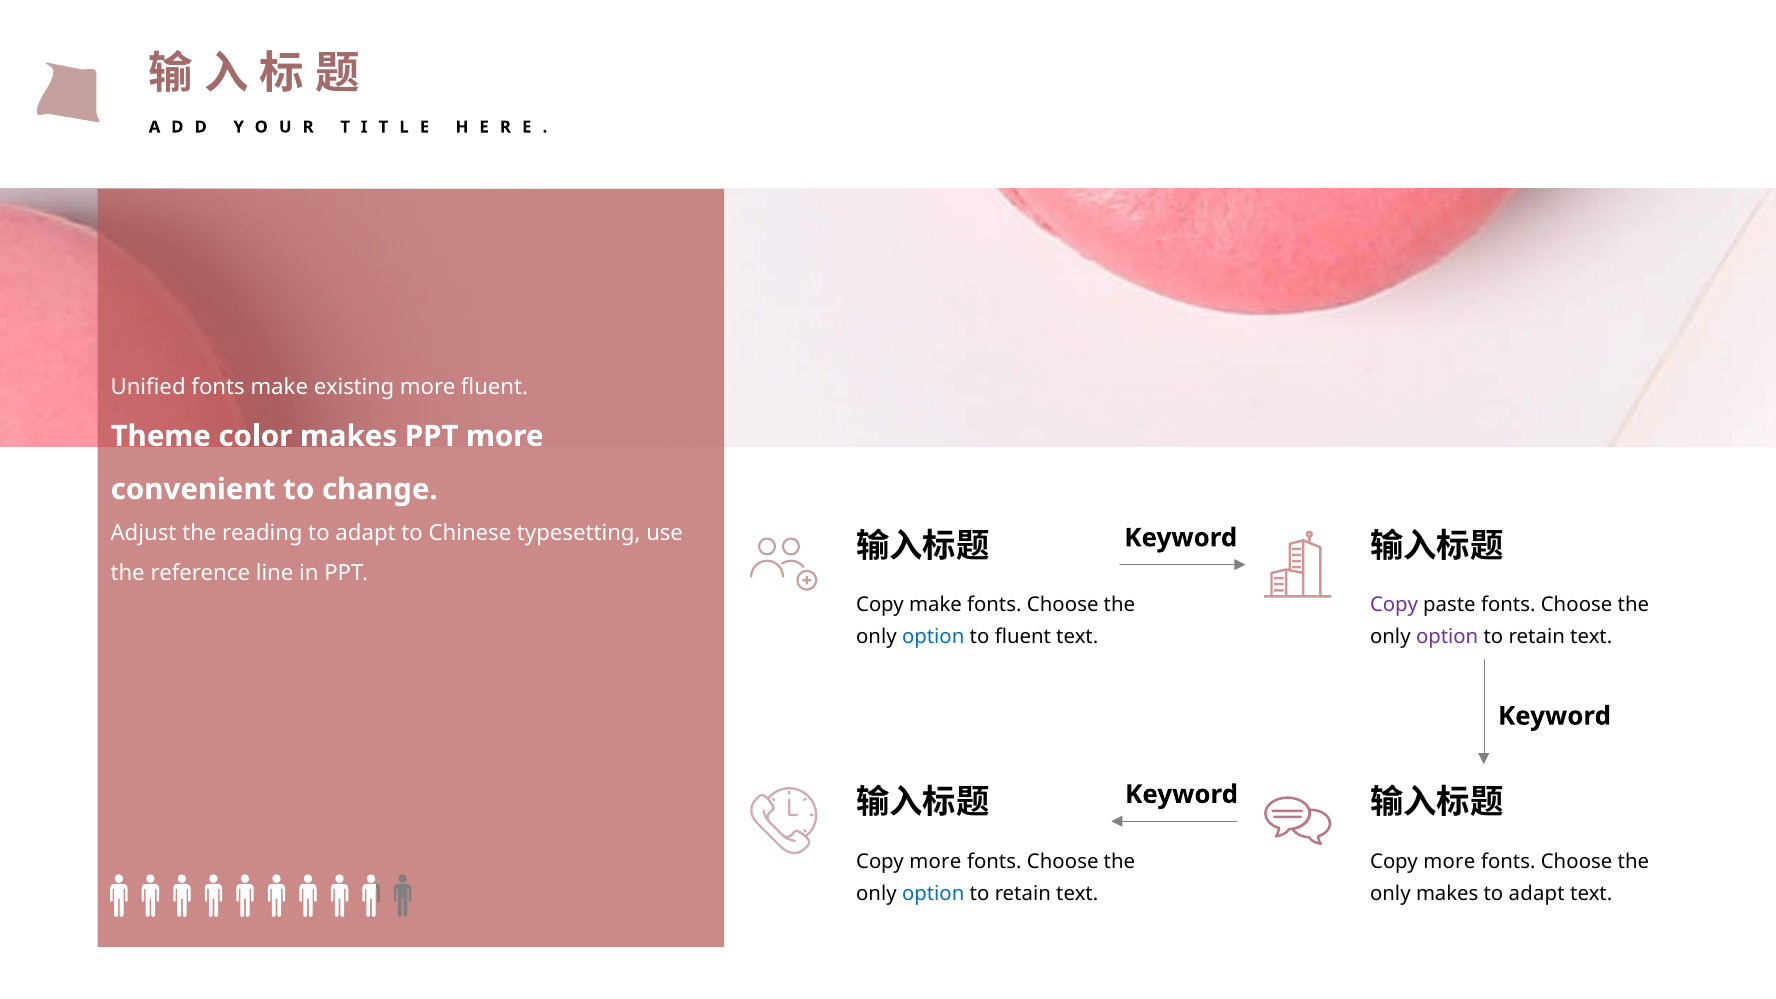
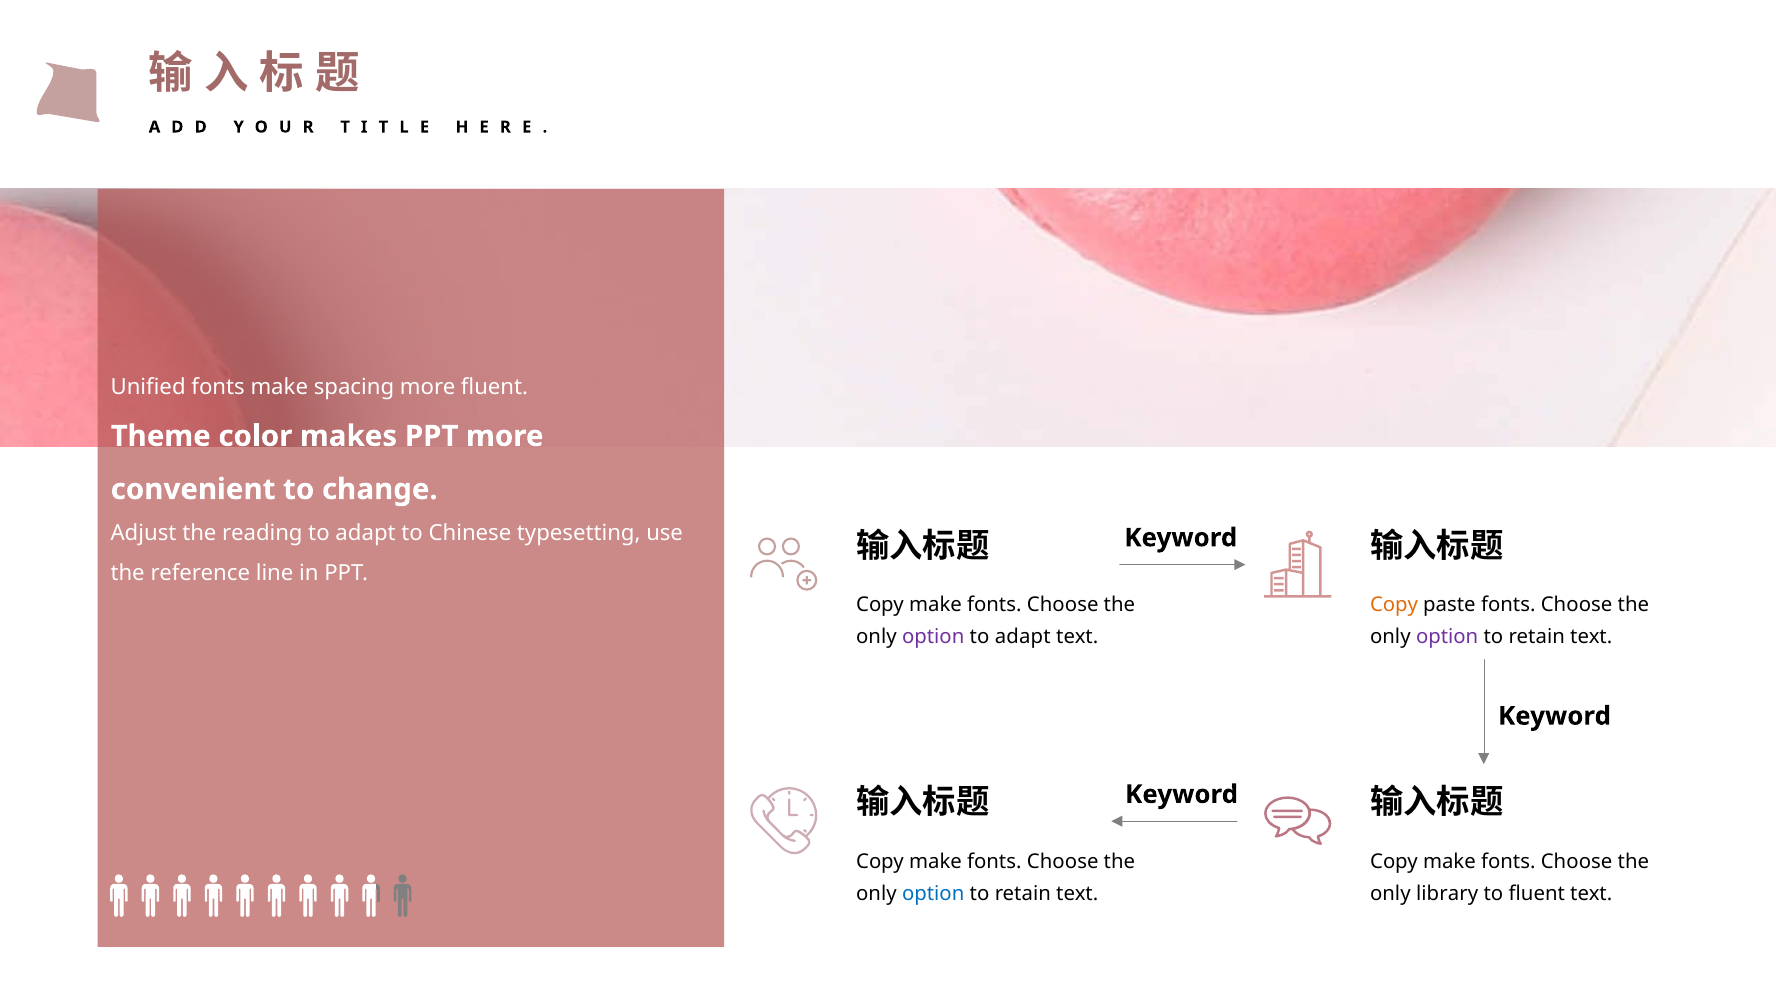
existing: existing -> spacing (354, 387)
Copy colour: purple -> orange (1394, 605)
option colour: blue -> purple (933, 637)
fluent: fluent -> adapt (1023, 637)
more: more -> make (935, 862)
more: more -> make (1449, 862)
only makes: makes -> library (1447, 893)
adapt: adapt -> fluent (1537, 893)
